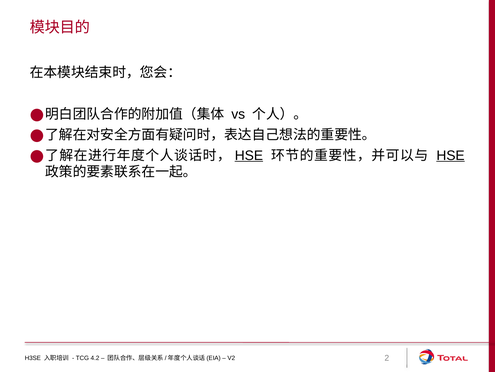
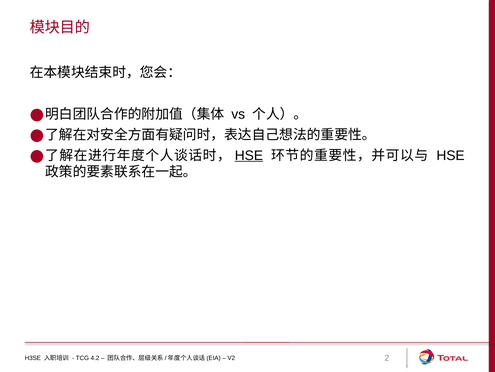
HSE underline: present -> none (451, 155)
